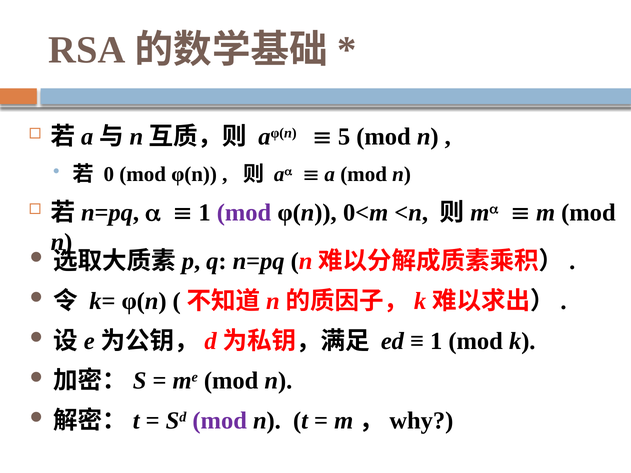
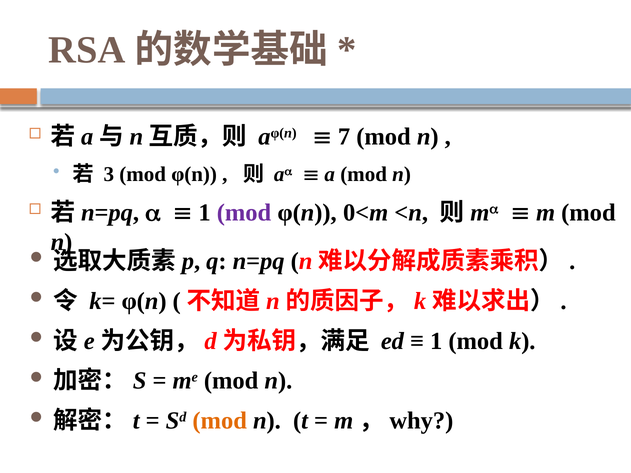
5: 5 -> 7 (344, 137)
0: 0 -> 3 (109, 175)
mod colour: purple -> orange (220, 421)
